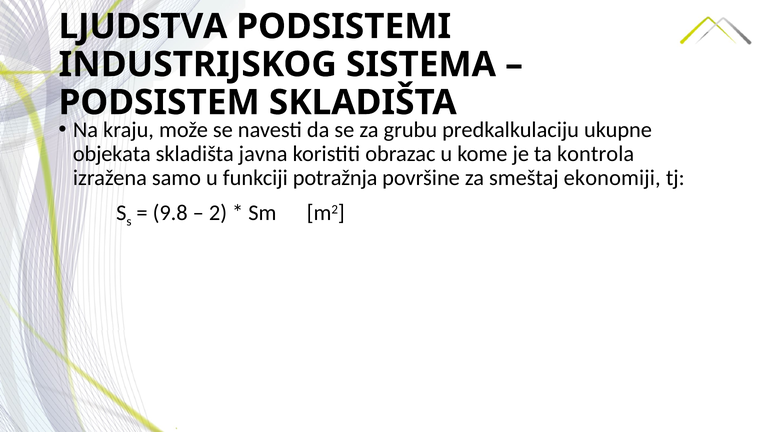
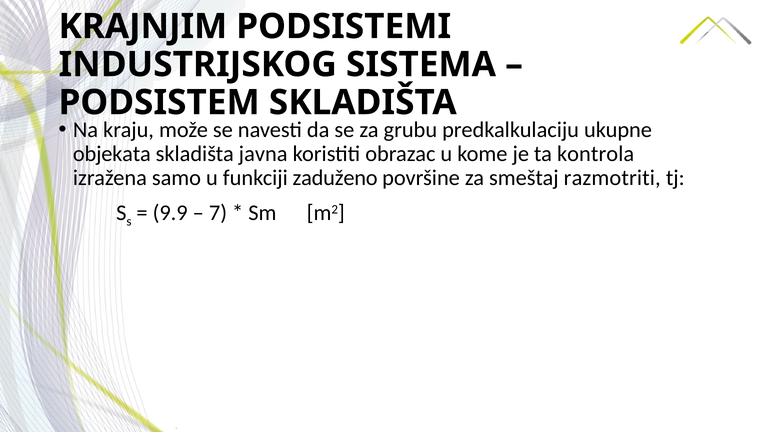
LJUDSTVA: LJUDSTVA -> KRAJNJIM (143, 27)
potražnja: potražnja -> zaduženo (335, 178)
ekonomiji: ekonomiji -> razmotriti (612, 178)
9.8: 9.8 -> 9.9 (170, 213)
2: 2 -> 7 (218, 213)
